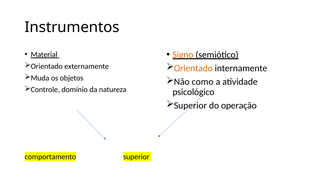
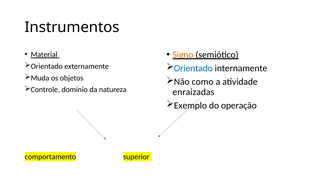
Orientado colour: orange -> blue (193, 68)
psicológico: psicológico -> enraizadas (193, 92)
Superior: Superior -> Exemplo (190, 106)
